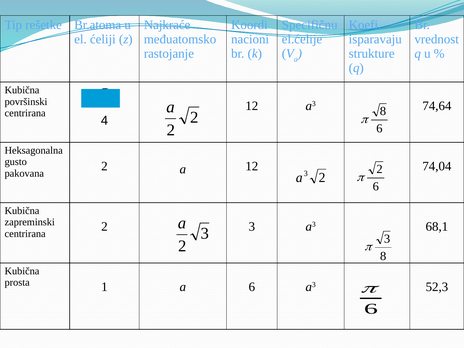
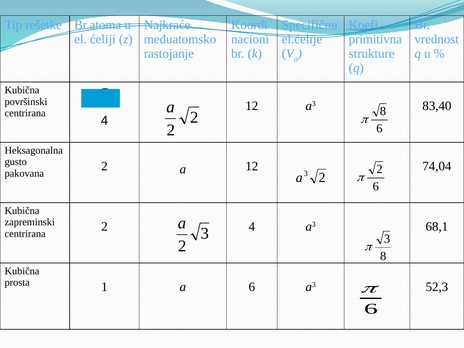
isparavaju: isparavaju -> primitivna (375, 39)
74,64: 74,64 -> 83,40 (437, 106)
3: 3 -> 4 (252, 227)
